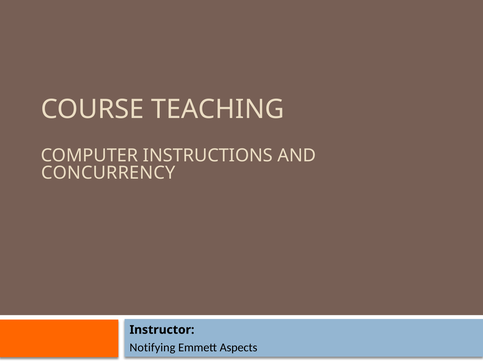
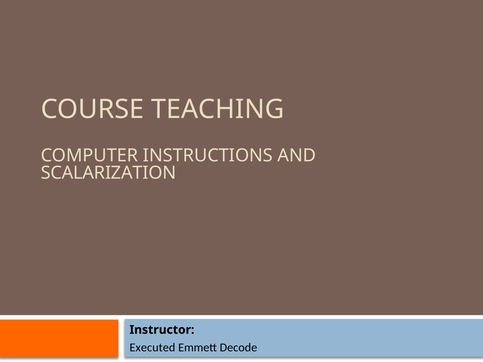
CONCURRENCY: CONCURRENCY -> SCALARIZATION (108, 173)
Notifying: Notifying -> Executed (152, 348)
Aspects: Aspects -> Decode (238, 348)
